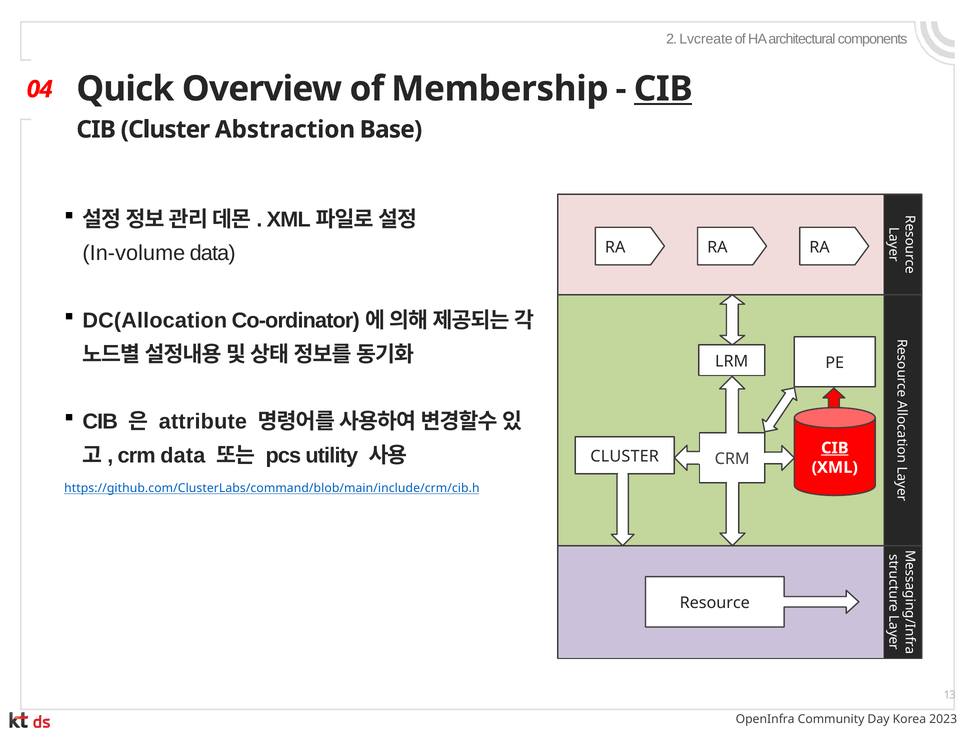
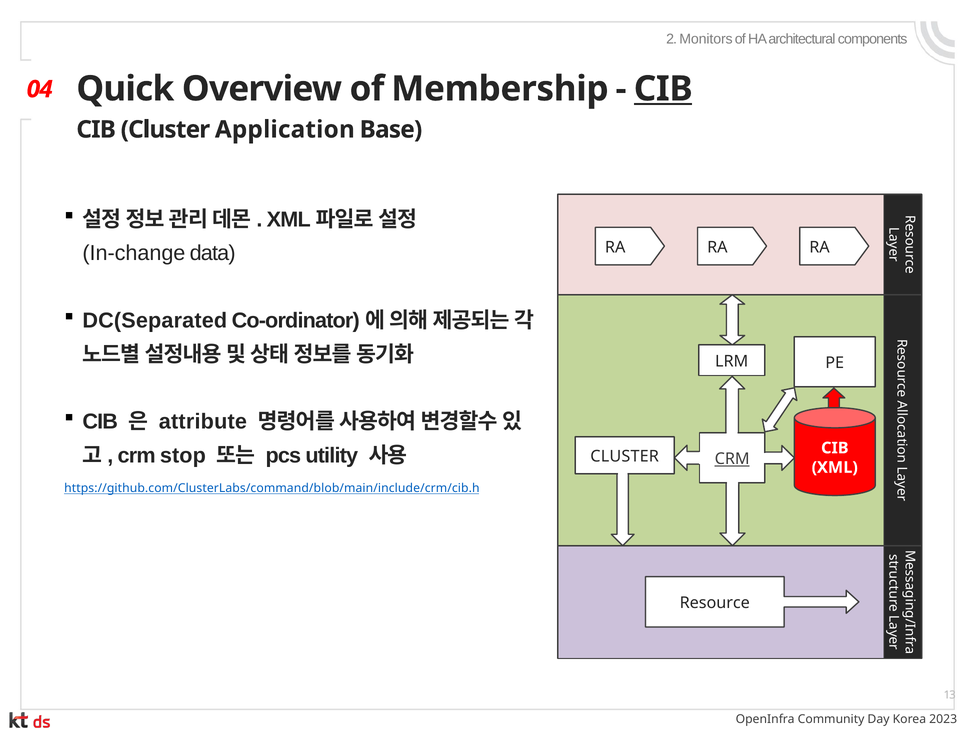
Lvcreate: Lvcreate -> Monitors (706, 39)
Abstraction: Abstraction -> Application (285, 130)
In-volume: In-volume -> In-change (134, 253)
DC(Allocation: DC(Allocation -> DC(Separated (155, 321)
CIB underline: present -> none (835, 448)
crm data: data -> stop (183, 456)
CRM underline: none -> present (732, 459)
